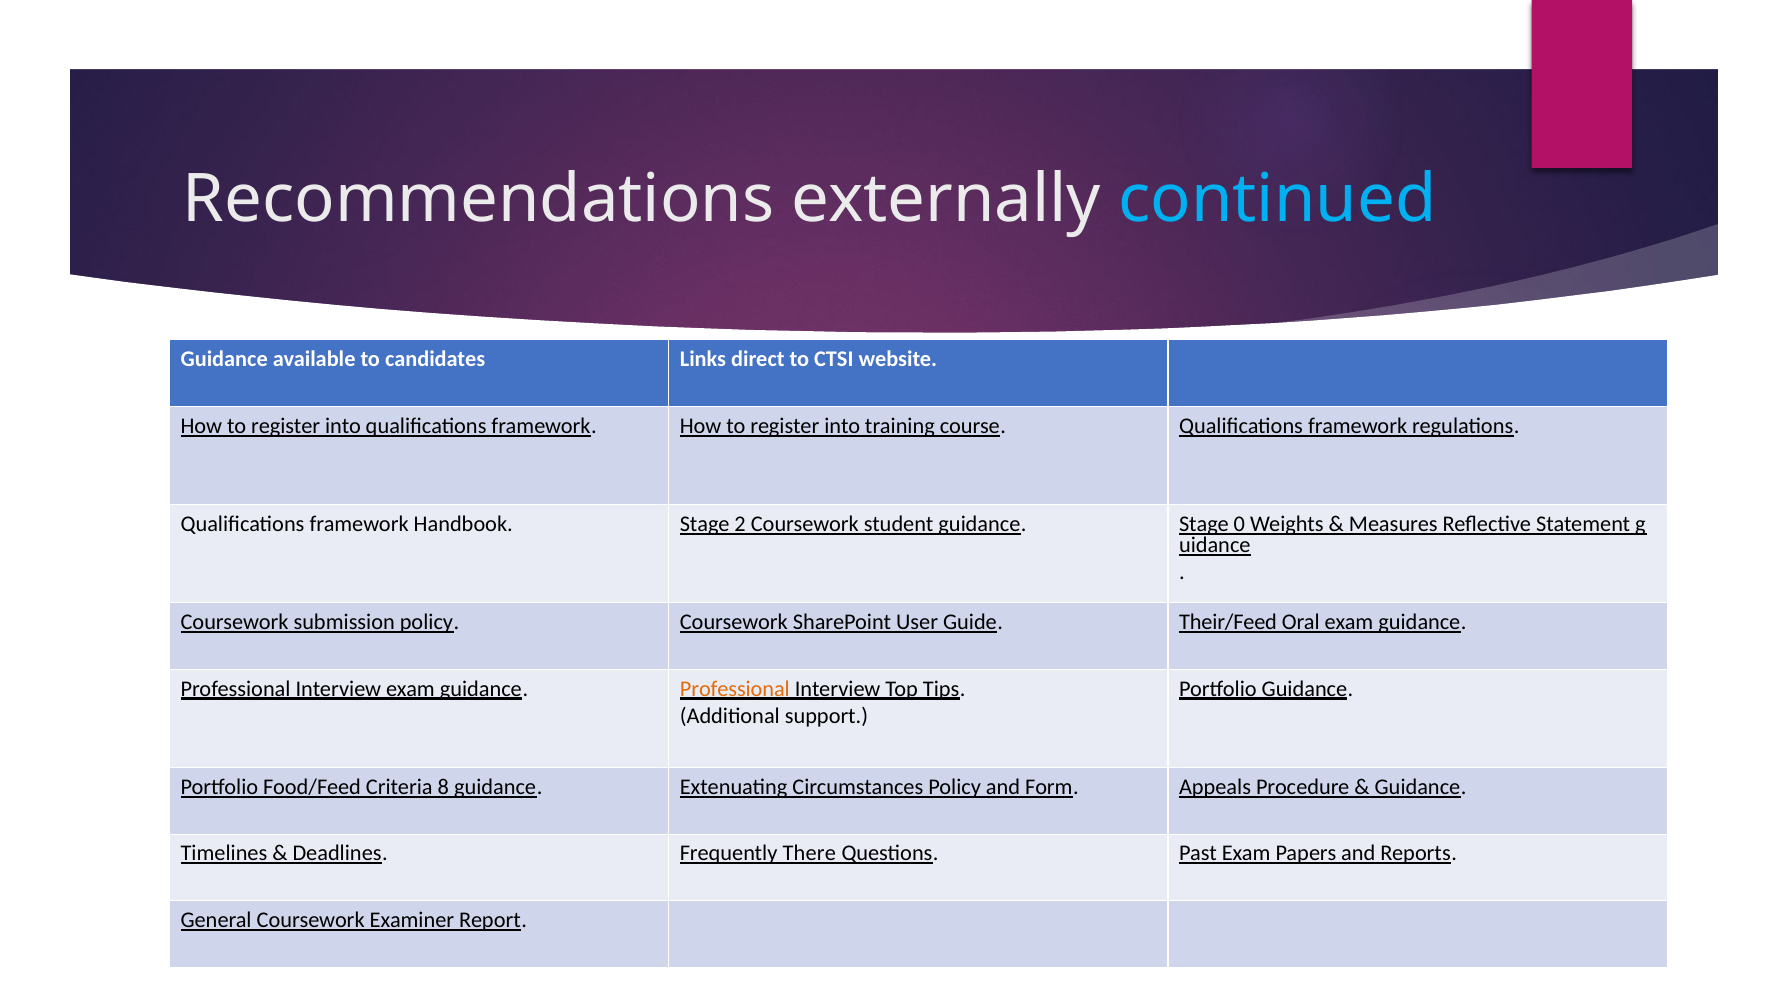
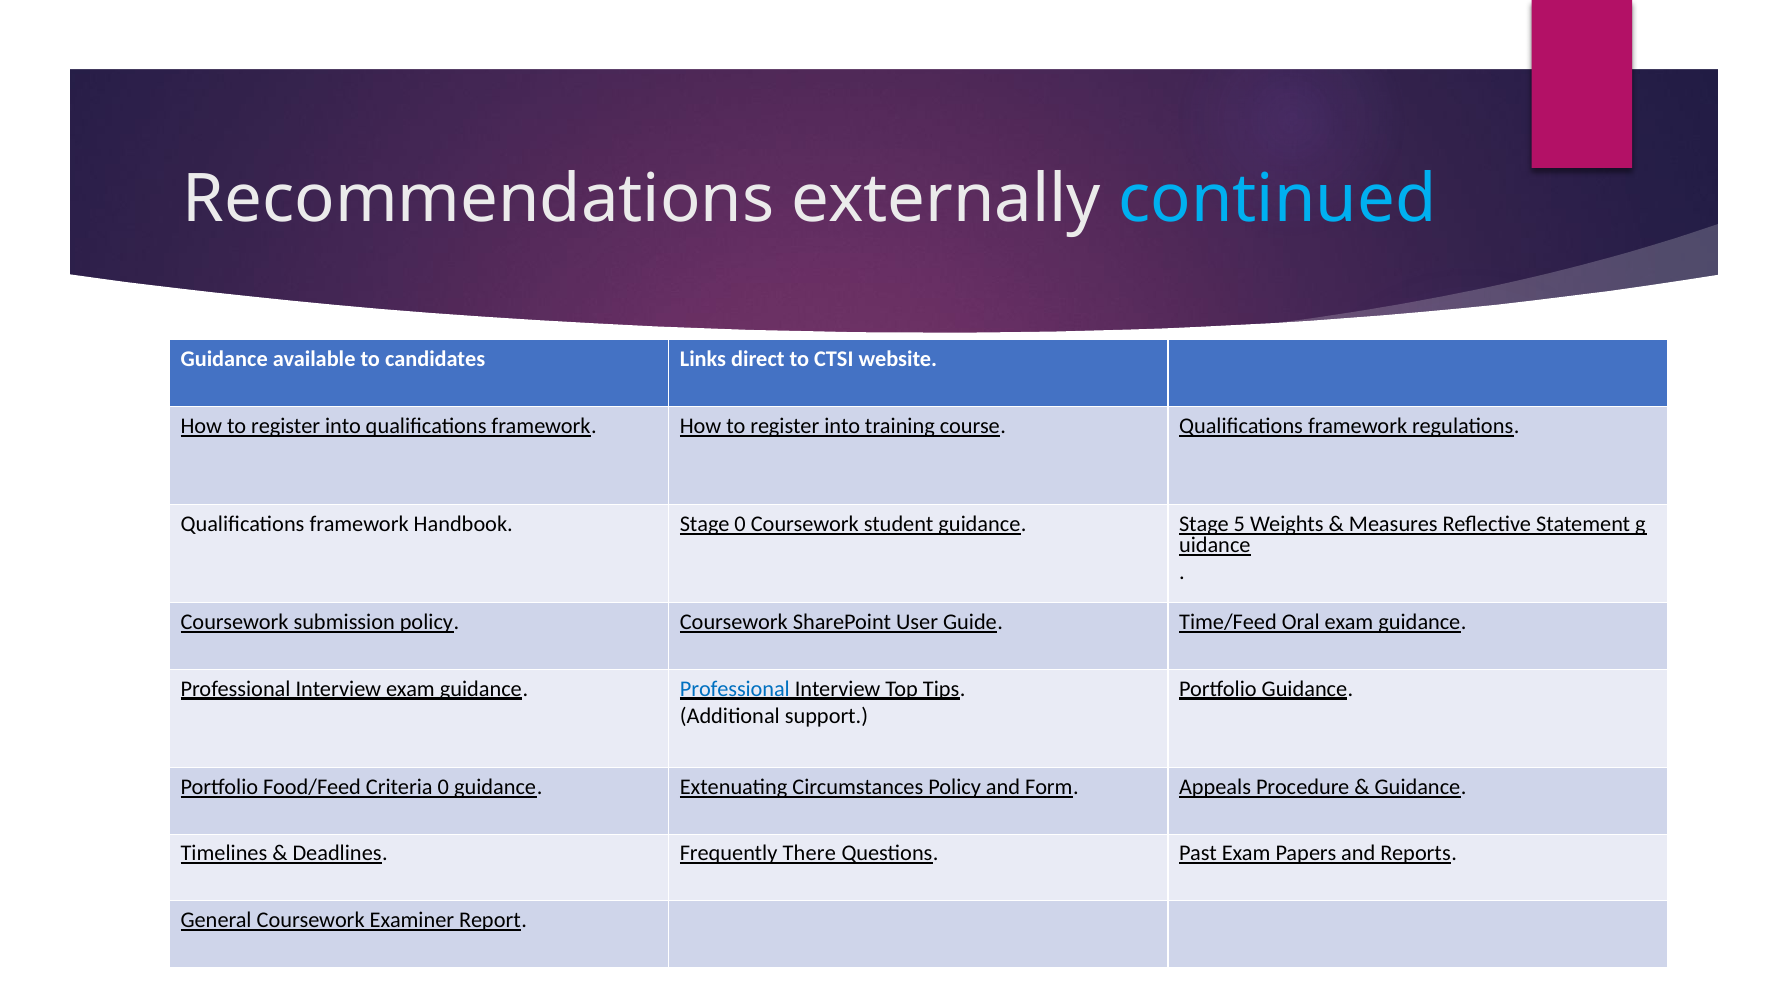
Stage 2: 2 -> 0 (740, 524)
0: 0 -> 5 (1239, 524)
Their/Feed: Their/Feed -> Time/Feed (1228, 622)
Professional colour: orange -> blue (735, 688)
Criteria 8: 8 -> 0 (443, 786)
